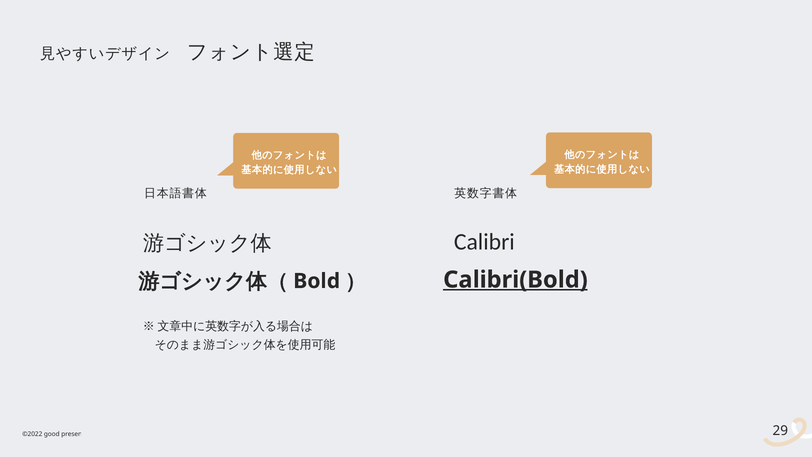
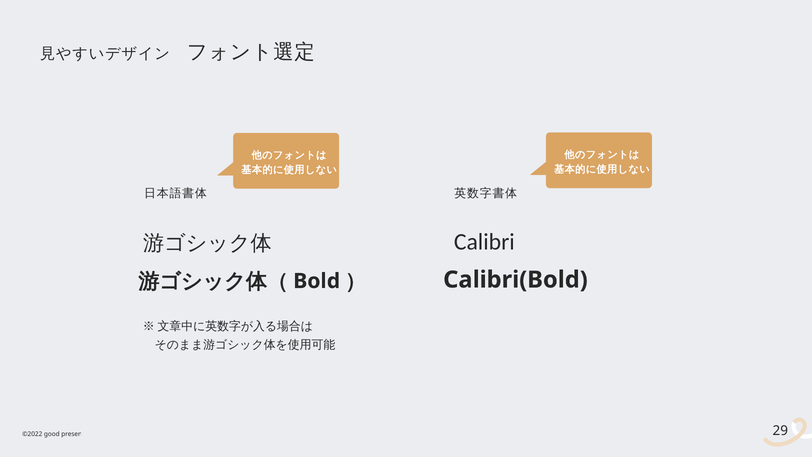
Calibri(Bold underline: present -> none (515, 280)
